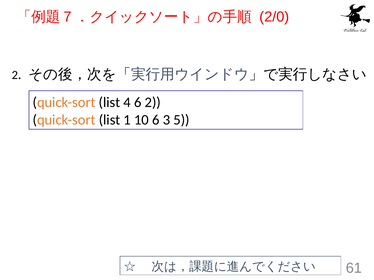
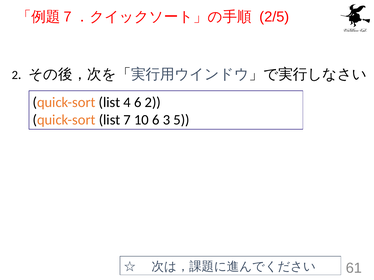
2/0: 2/0 -> 2/5 (274, 17)
1: 1 -> 7 (127, 120)
